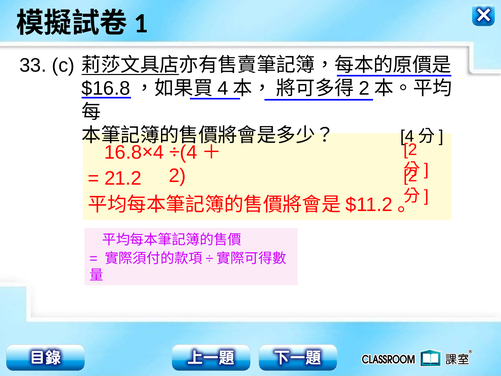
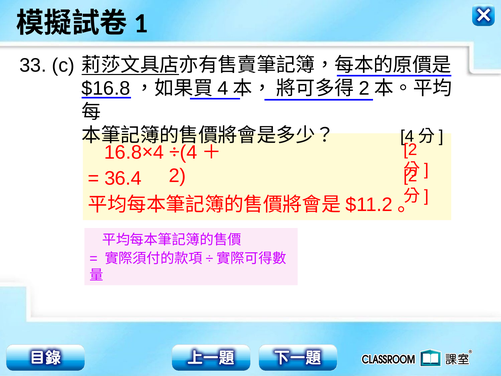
21.2: 21.2 -> 36.4 (123, 178)
